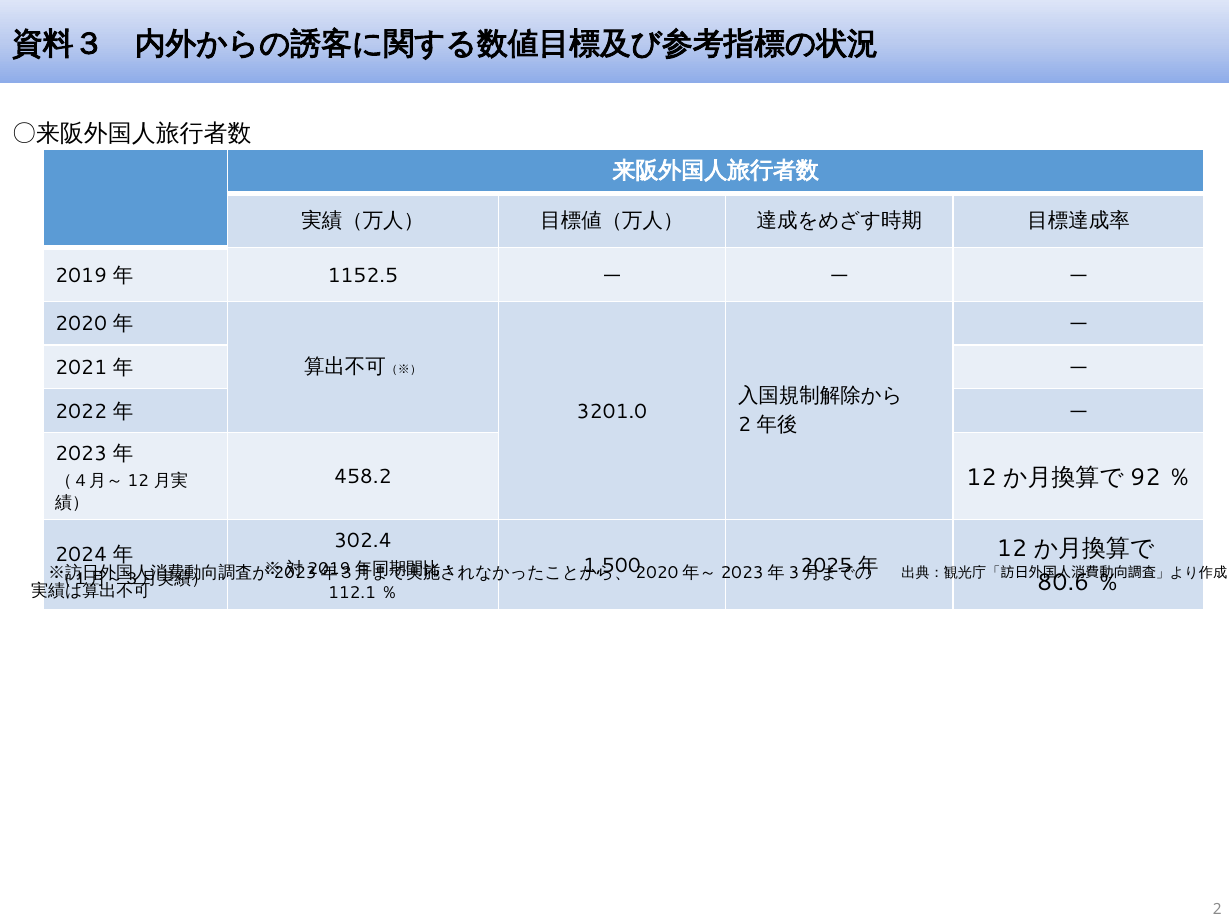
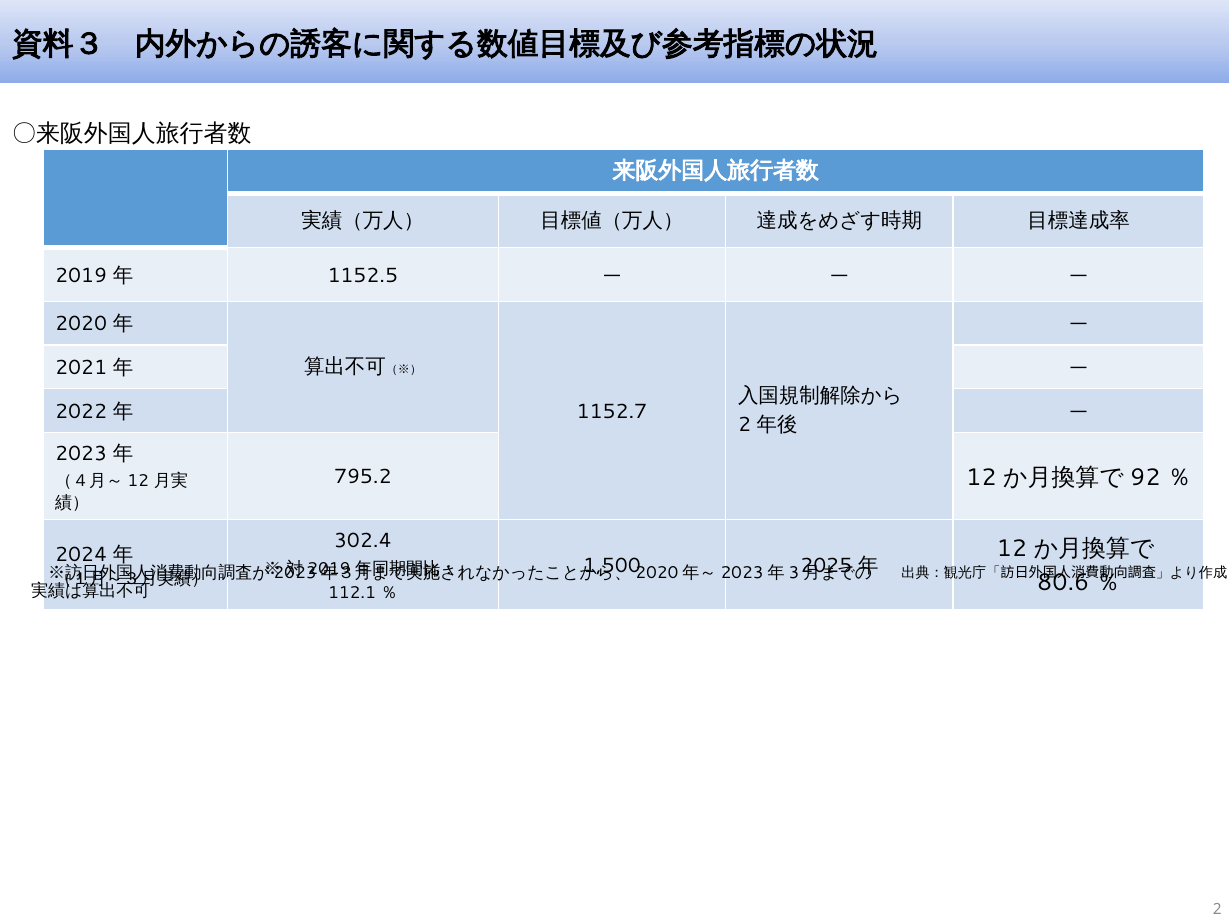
3201.0: 3201.0 -> 1152.7 (612, 412)
458.2: 458.2 -> 795.2 (363, 477)
